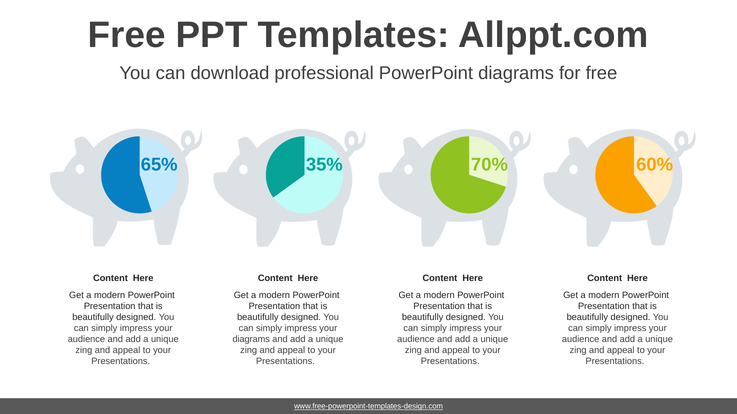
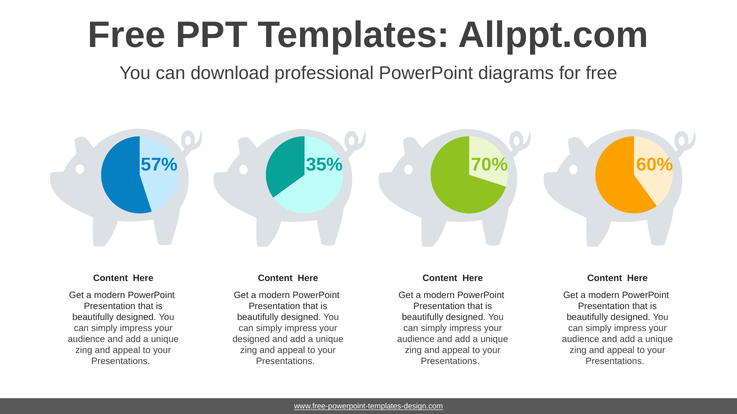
65%: 65% -> 57% (159, 165)
diagrams: diagrams -> designed (251, 340)
